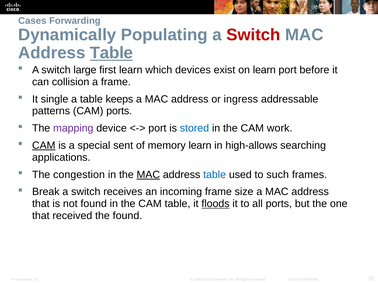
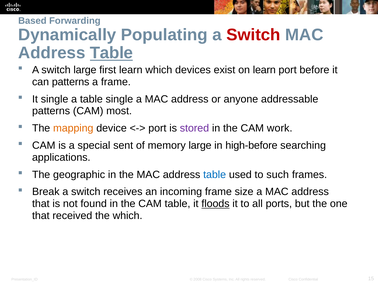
Cases: Cases -> Based (32, 21)
can collision: collision -> patterns (71, 82)
table keeps: keeps -> single (119, 99)
ingress: ingress -> anyone (241, 99)
CAM ports: ports -> most (119, 111)
mapping colour: purple -> orange (73, 128)
stored colour: blue -> purple (194, 128)
CAM underline: present -> none (44, 146)
memory learn: learn -> large (200, 146)
high-allows: high-allows -> high-before (251, 146)
congestion: congestion -> geographic (79, 175)
MAC underline: present -> none (148, 175)
the found: found -> which (128, 216)
